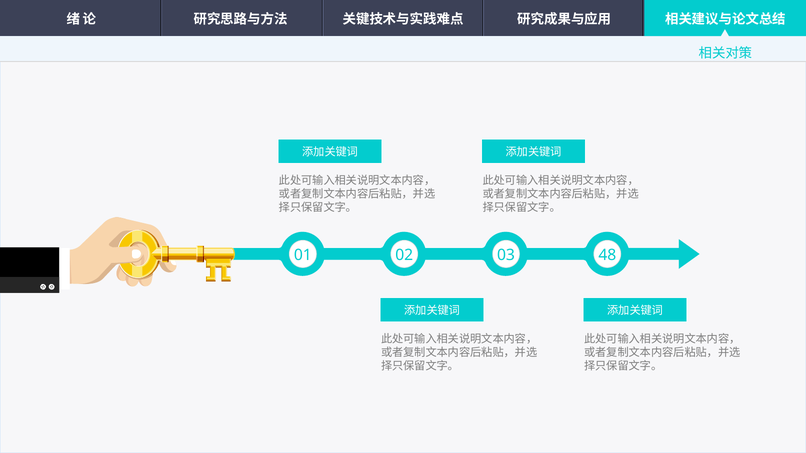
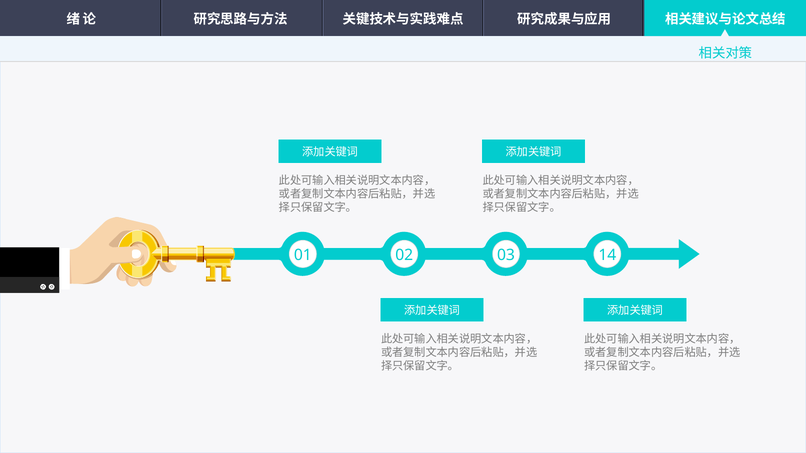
48: 48 -> 14 (607, 255)
